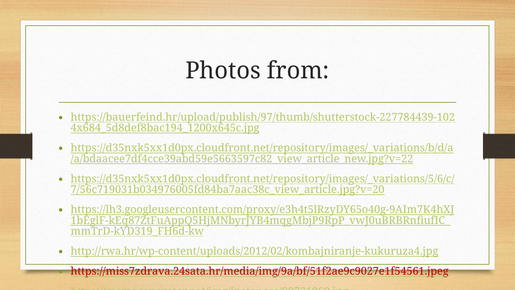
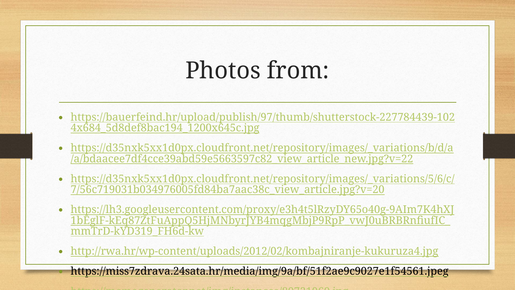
https://miss7zdrava.24sata.hr/media/img/9a/bf/51f2ae9c9027e1f54561.jpeg colour: red -> black (260, 271)
